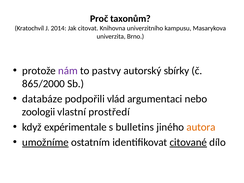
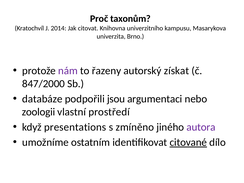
pastvy: pastvy -> řazeny (107, 71)
sbírky: sbírky -> získat (176, 71)
865/2000: 865/2000 -> 847/2000 (43, 84)
vlád: vlád -> jsou (116, 99)
expérimentale: expérimentale -> presentations (75, 127)
bulletins: bulletins -> zmíněno (135, 127)
autora colour: orange -> purple (201, 127)
umožníme underline: present -> none (45, 142)
